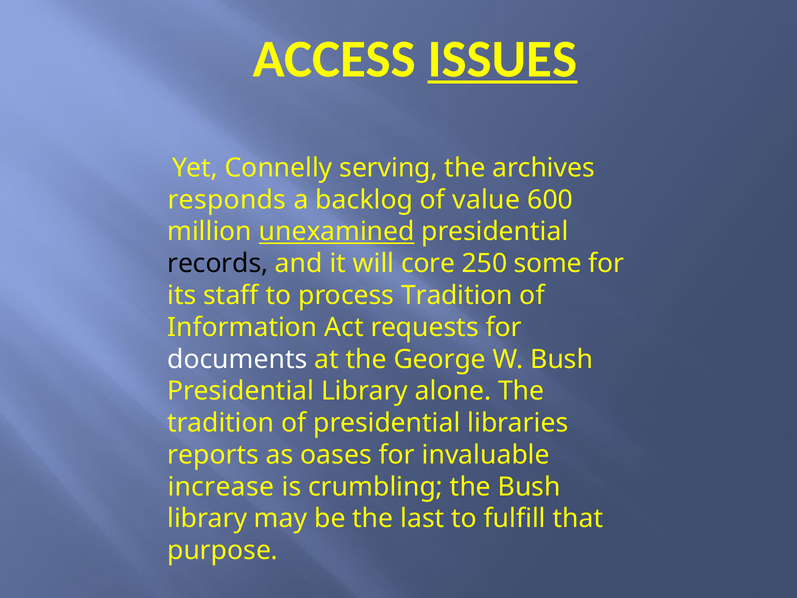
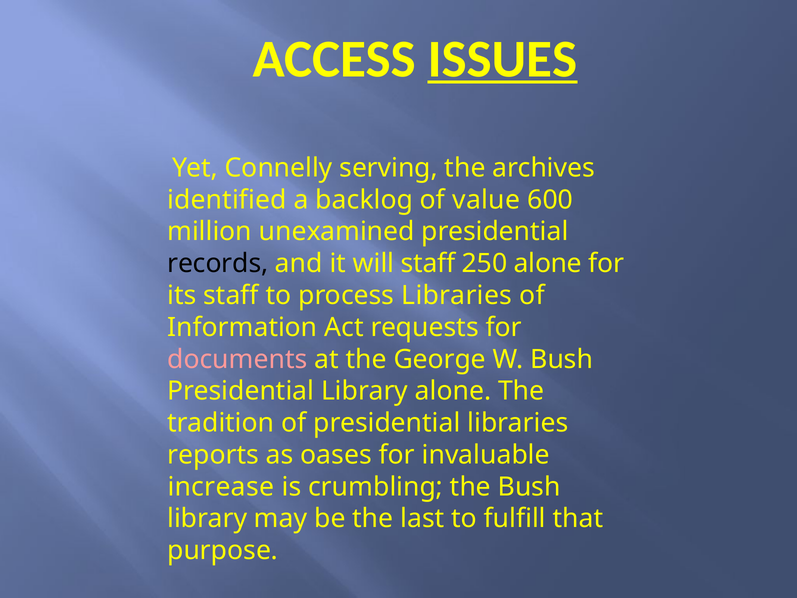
responds: responds -> identified (227, 200)
unexamined underline: present -> none (337, 232)
will core: core -> staff (428, 263)
250 some: some -> alone (548, 263)
process Tradition: Tradition -> Libraries (457, 295)
documents colour: white -> pink (237, 359)
